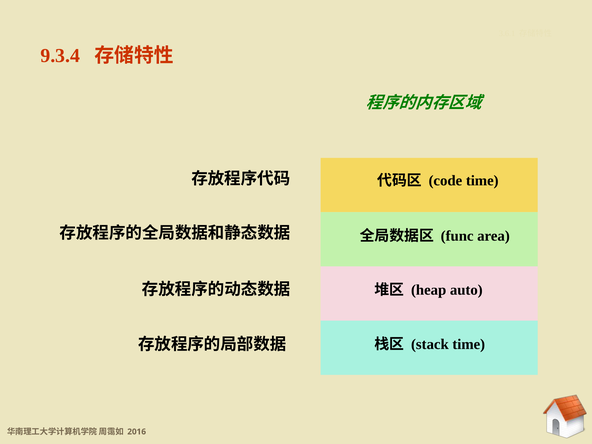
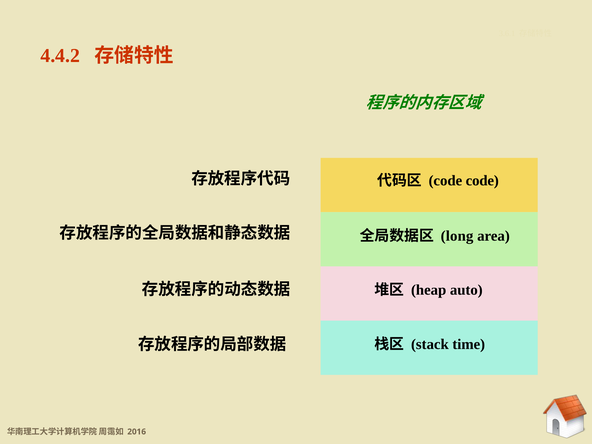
9.3.4: 9.3.4 -> 4.4.2 (60, 56)
code time: time -> code (482, 181)
func: func -> long (457, 236)
